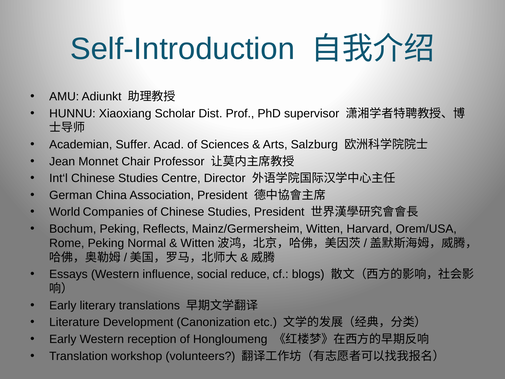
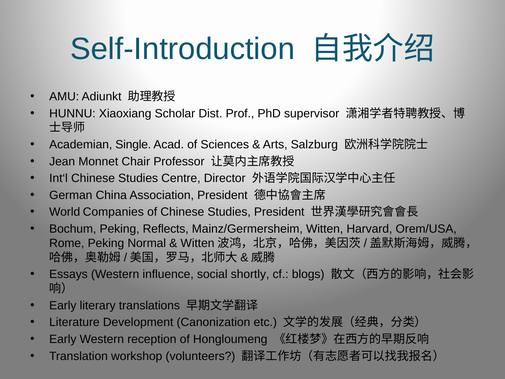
Suffer: Suffer -> Single (133, 144)
reduce: reduce -> shortly (250, 274)
